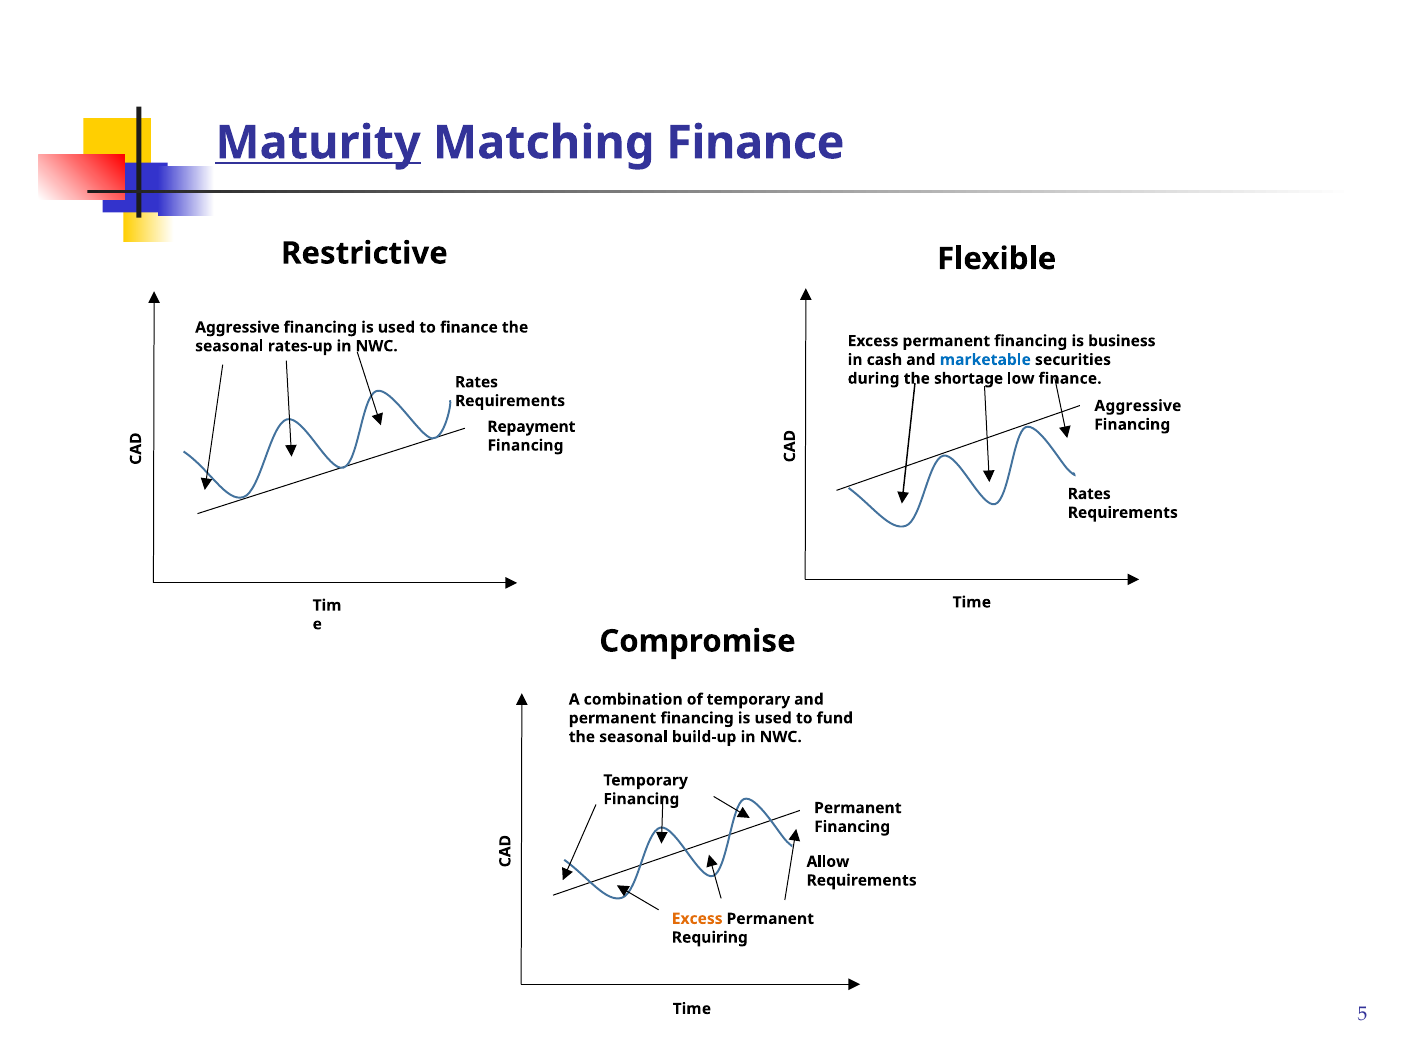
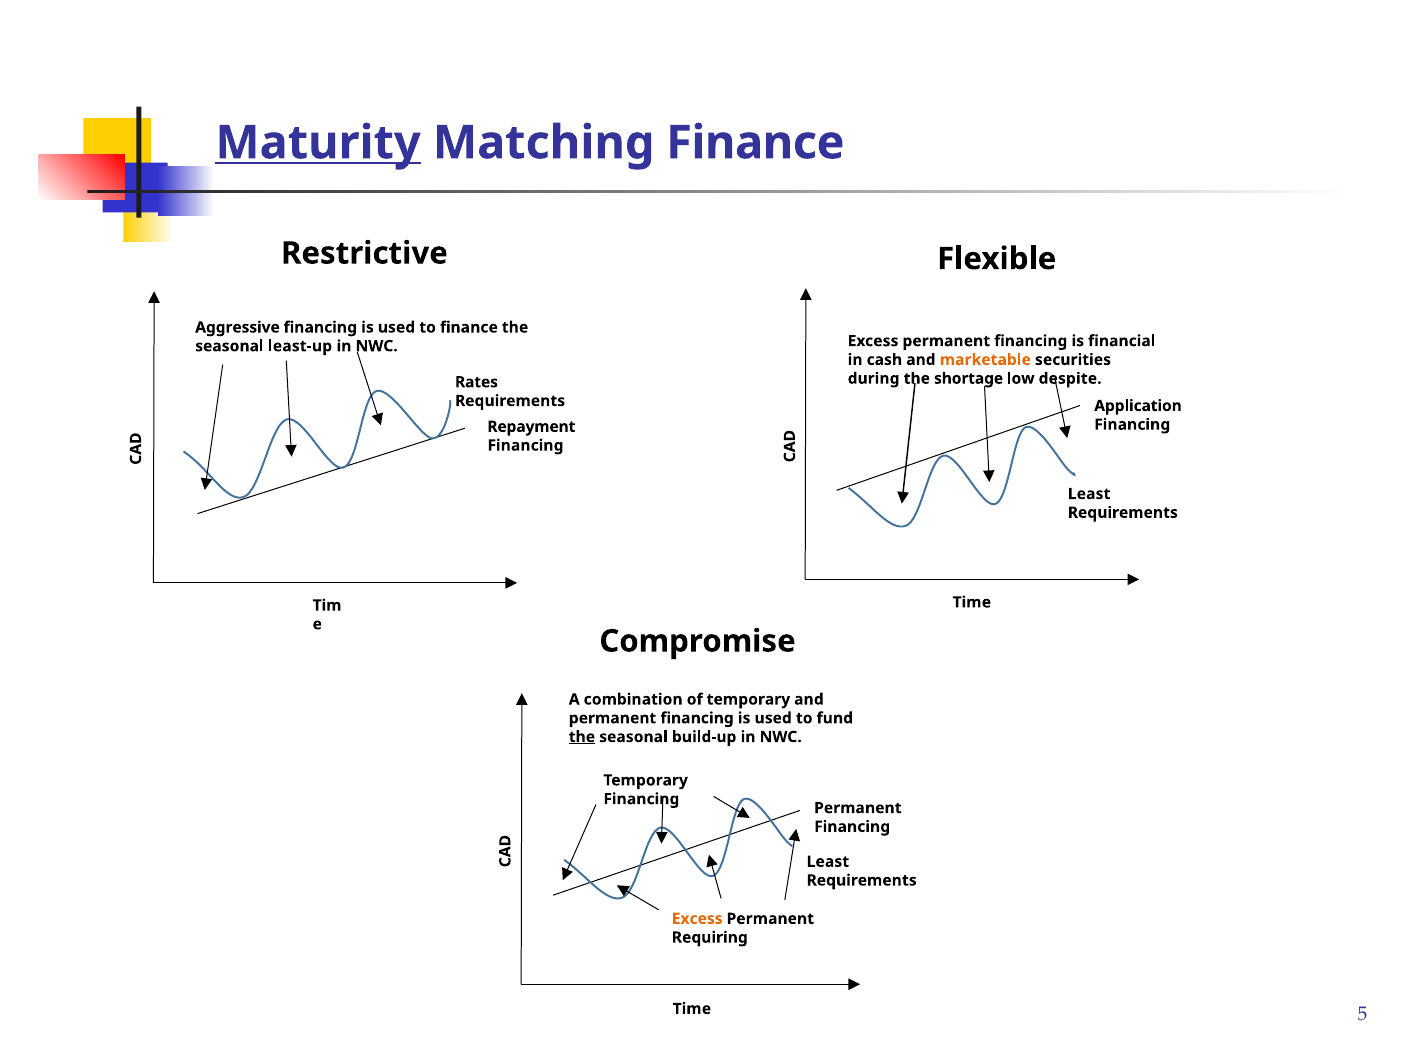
business: business -> financial (1122, 341)
rates-up: rates-up -> least-up (300, 346)
marketable colour: blue -> orange (985, 360)
low finance: finance -> despite (1070, 378)
Aggressive: Aggressive -> Application (1138, 406)
Rates: Rates -> Least (1089, 494)
the underline: none -> present (582, 737)
Allow: Allow -> Least (828, 861)
